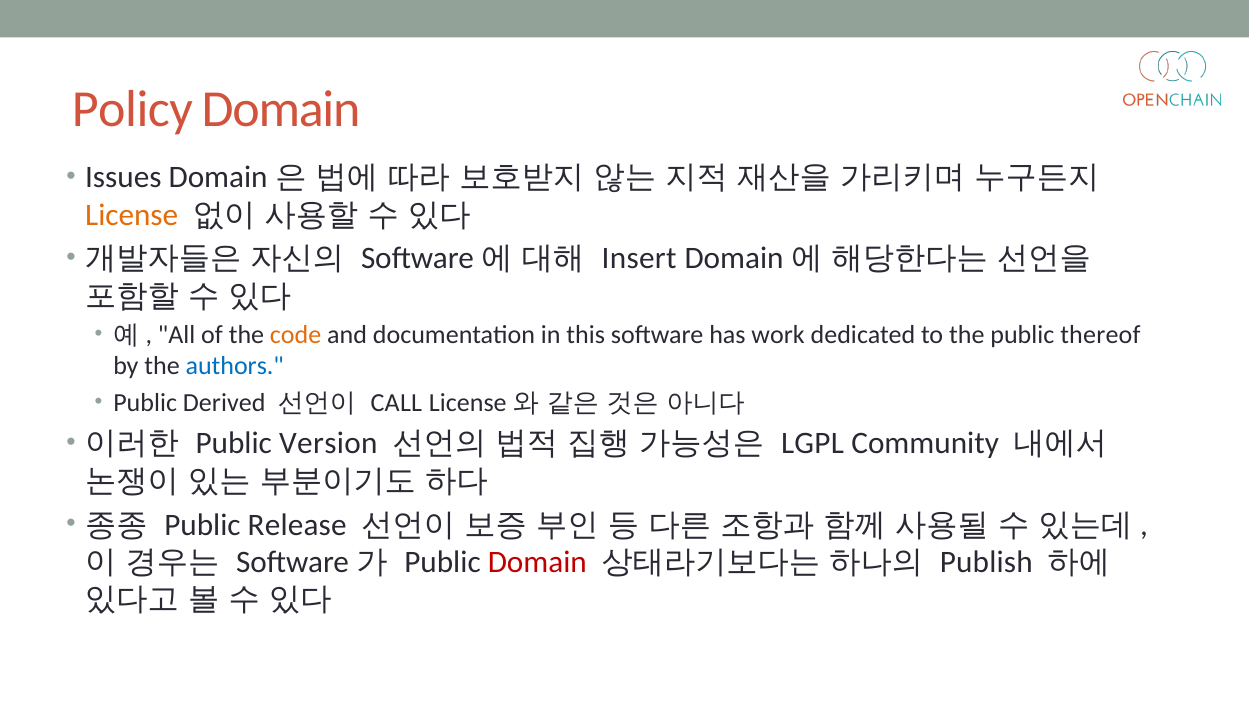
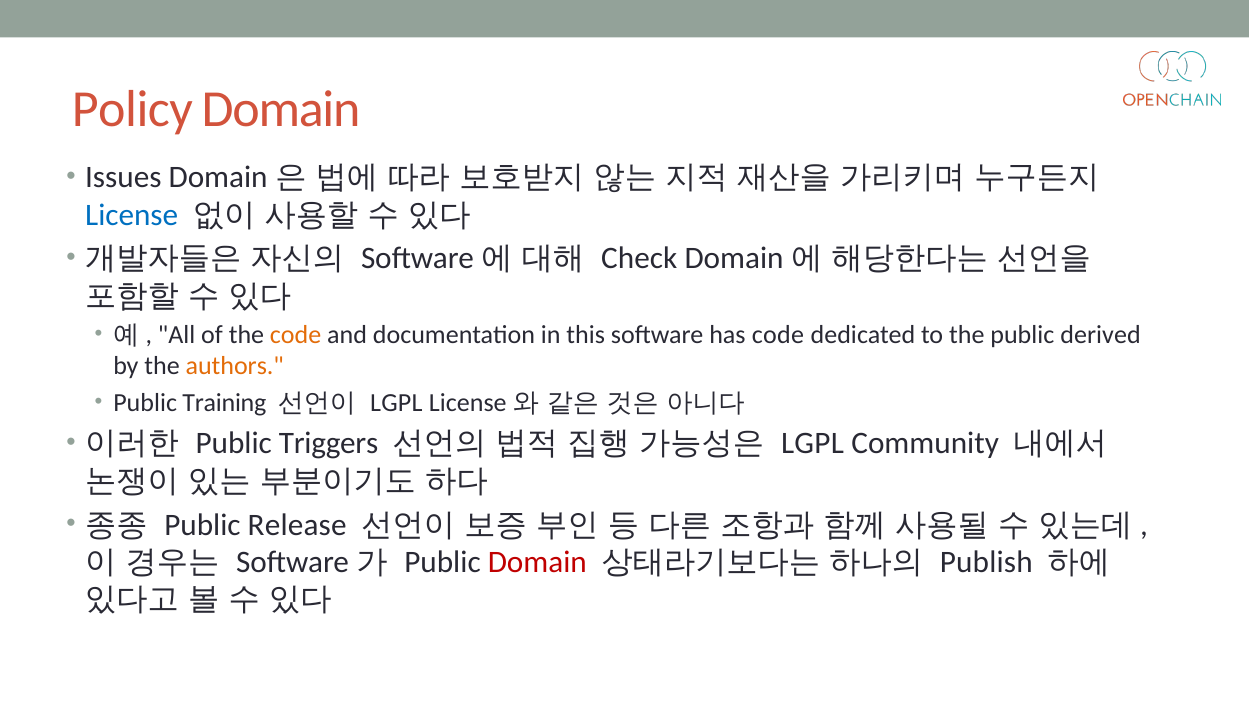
License colour: orange -> blue (132, 215)
Insert: Insert -> Check (639, 259)
has work: work -> code (778, 335)
thereof: thereof -> derived (1101, 335)
authors colour: blue -> orange (235, 367)
Derived: Derived -> Training (224, 403)
CALL: CALL -> LGPL (396, 403)
Version: Version -> Triggers (329, 444)
